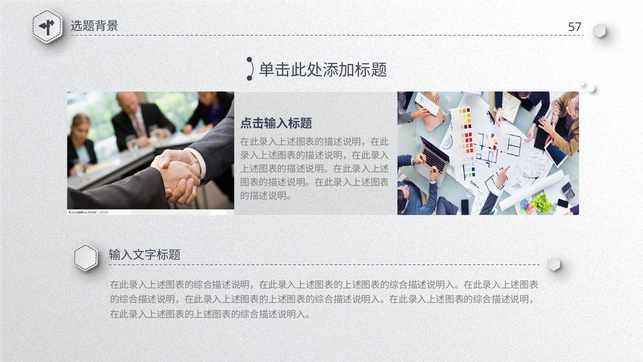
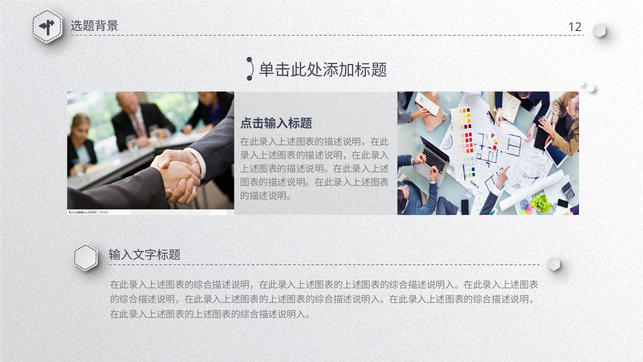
57: 57 -> 12 (575, 27)
